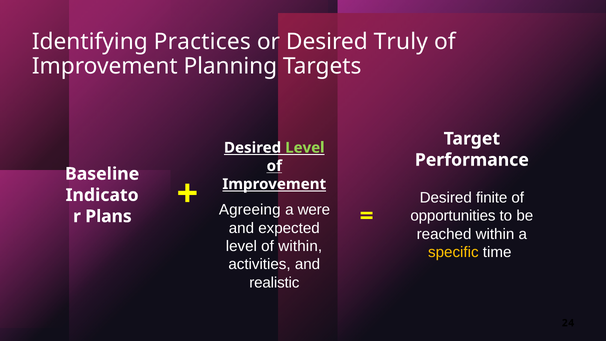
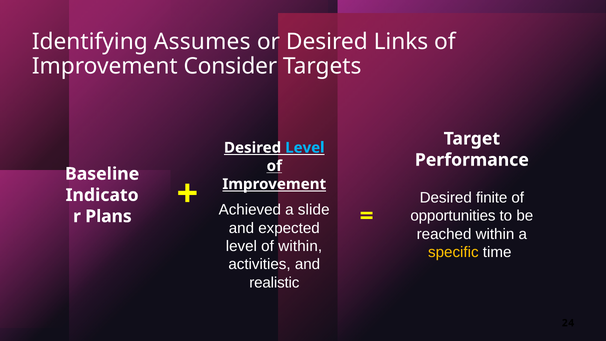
Practices: Practices -> Assumes (202, 42)
Truly: Truly -> Links (401, 42)
Planning: Planning -> Consider (230, 66)
Level colour: light green -> light blue (305, 148)
Agreeing: Agreeing -> Achieved (250, 210)
were: were -> slide (314, 210)
